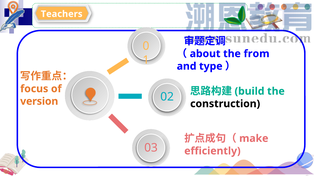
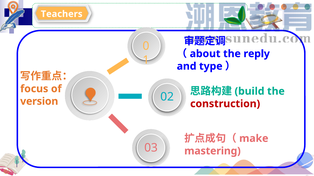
from: from -> reply (257, 54)
construction colour: black -> red (225, 104)
efficiently: efficiently -> mastering (212, 151)
